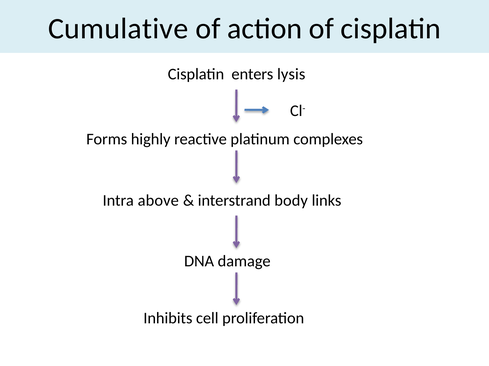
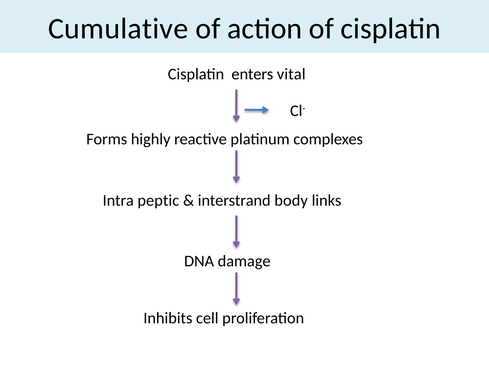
lysis: lysis -> vital (291, 74)
above: above -> peptic (158, 201)
